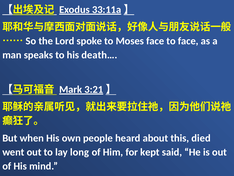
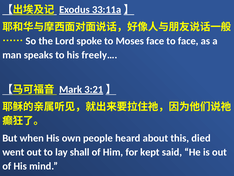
death…: death… -> freely… (99, 55)
long: long -> shall (80, 152)
